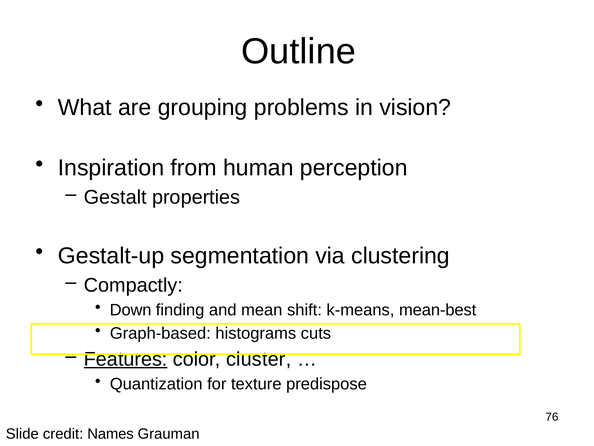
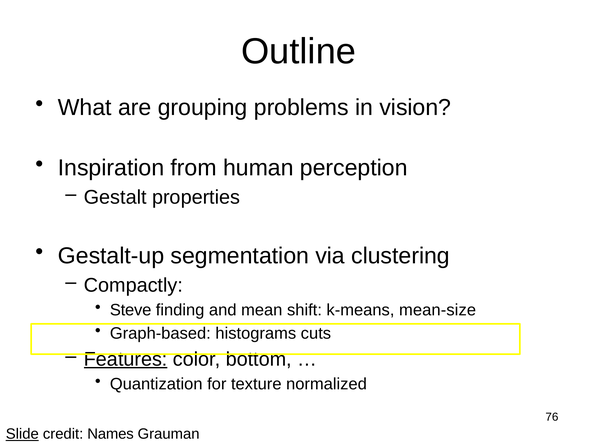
Down: Down -> Steve (131, 310)
mean-best: mean-best -> mean-size (438, 310)
cluster: cluster -> bottom (259, 359)
predispose: predispose -> normalized (326, 384)
Slide underline: none -> present (22, 434)
